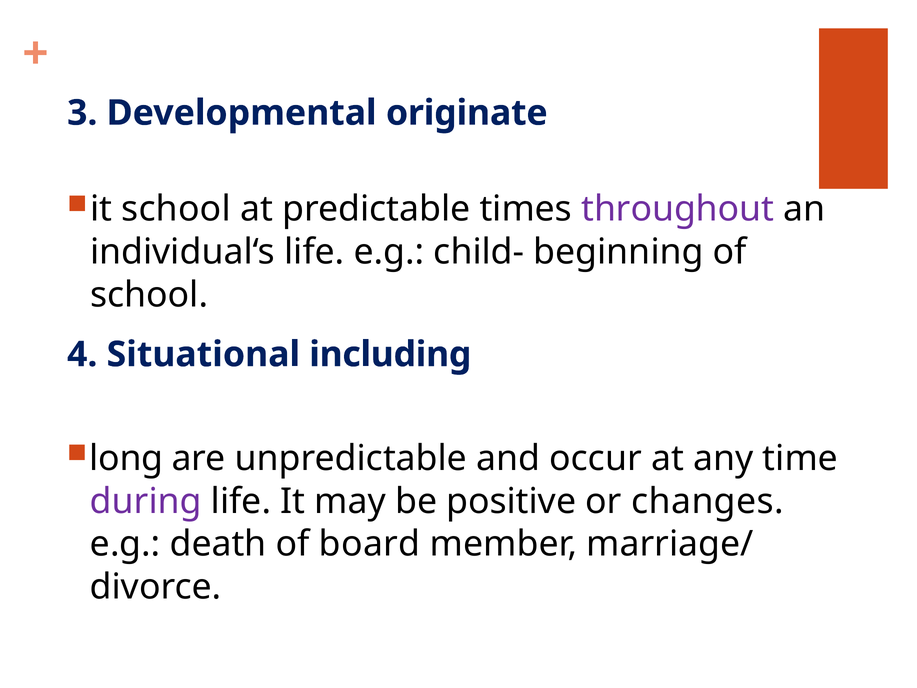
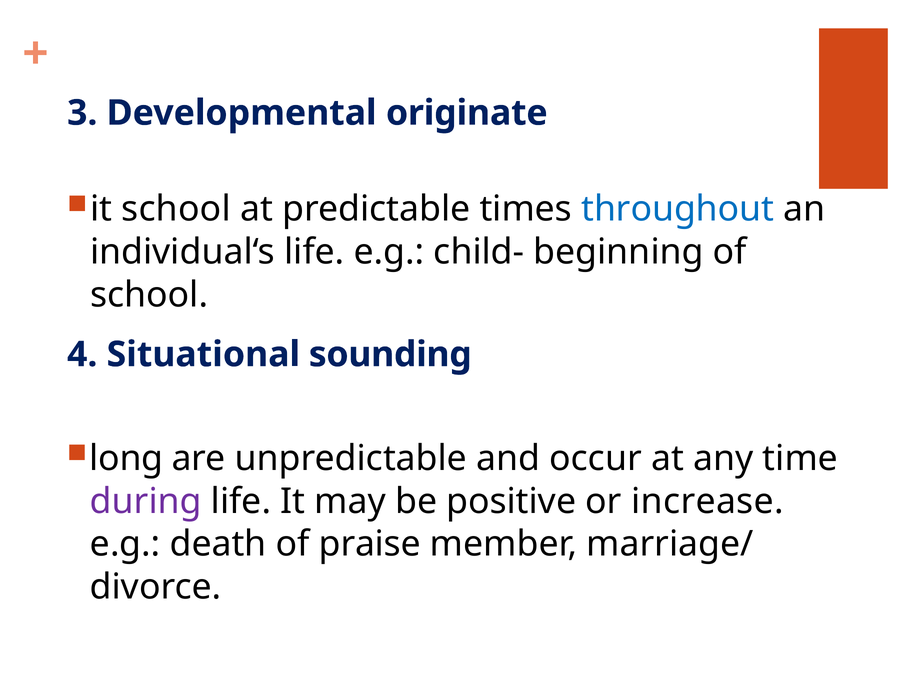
throughout colour: purple -> blue (678, 209)
including: including -> sounding (390, 354)
changes: changes -> increase (708, 501)
board: board -> praise (370, 544)
